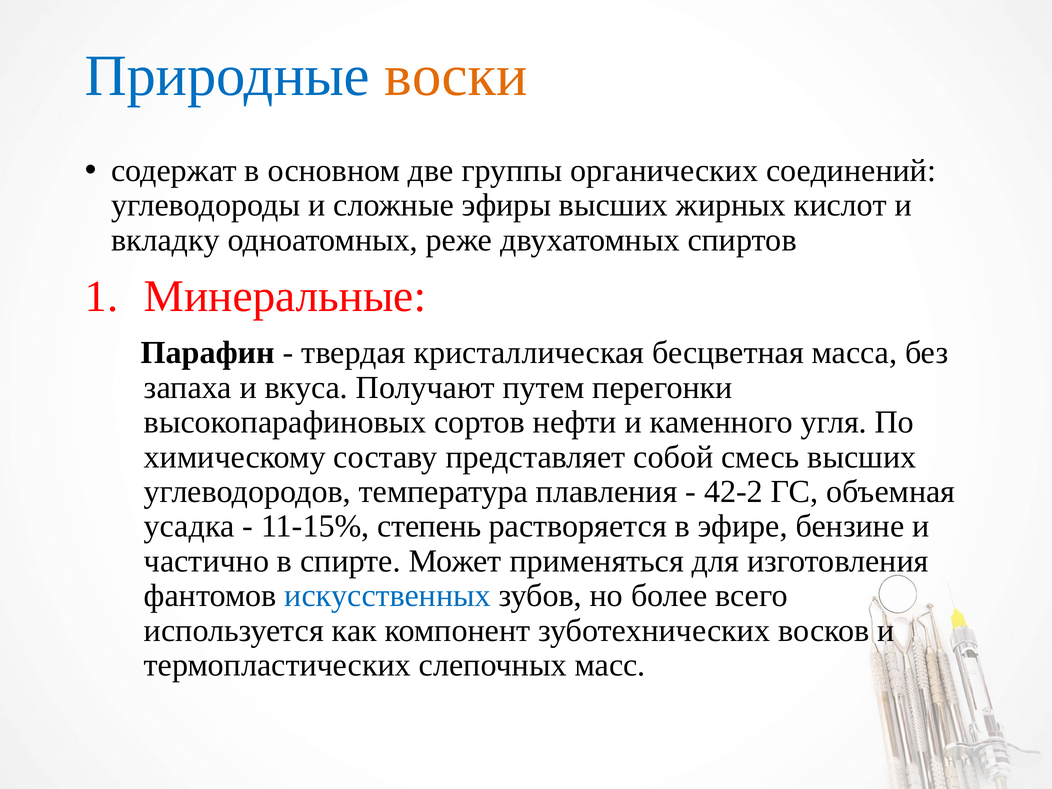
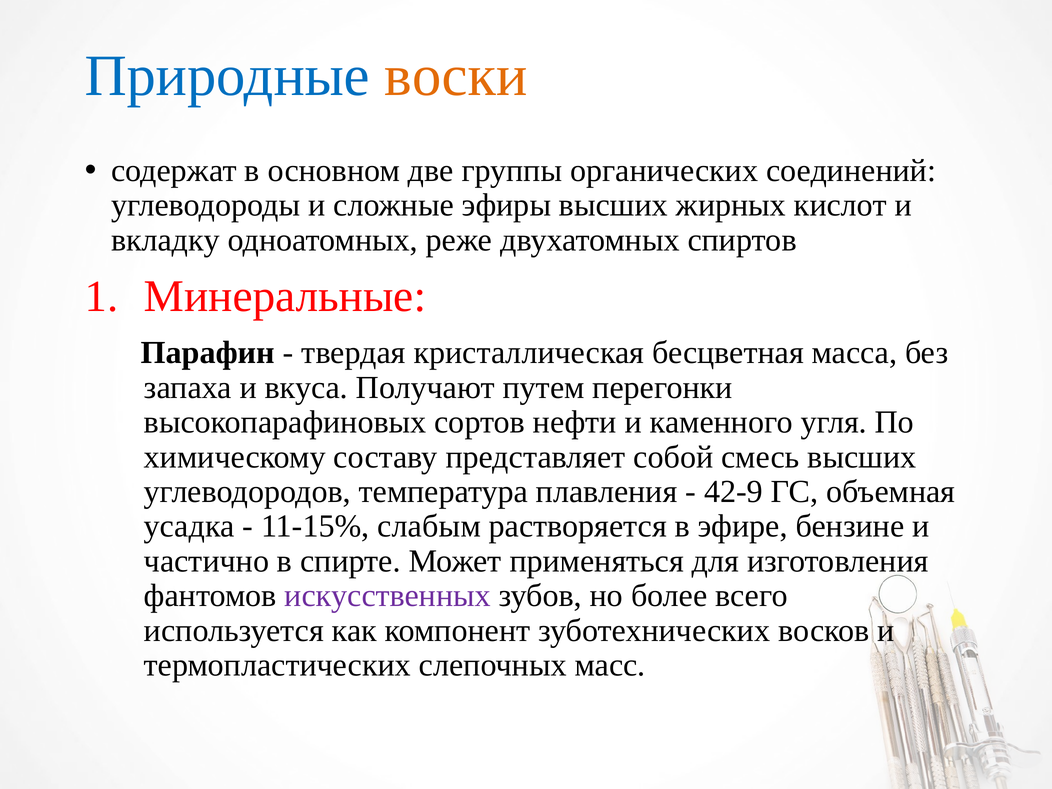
42-2: 42-2 -> 42-9 (734, 492)
степень: степень -> слабым (429, 526)
искусственных colour: blue -> purple (388, 596)
